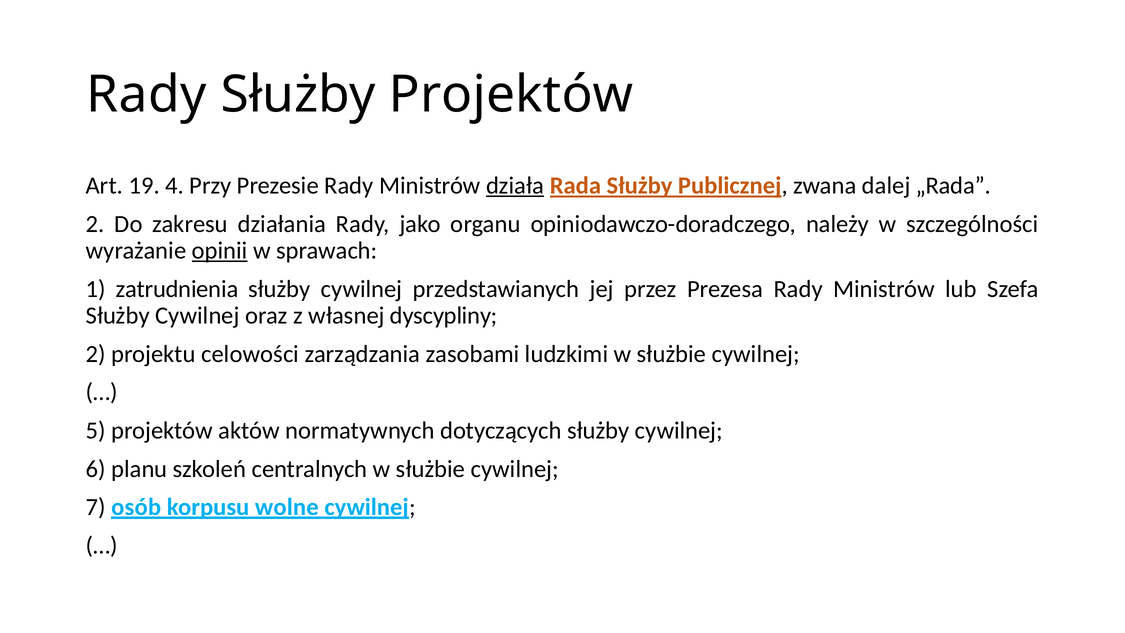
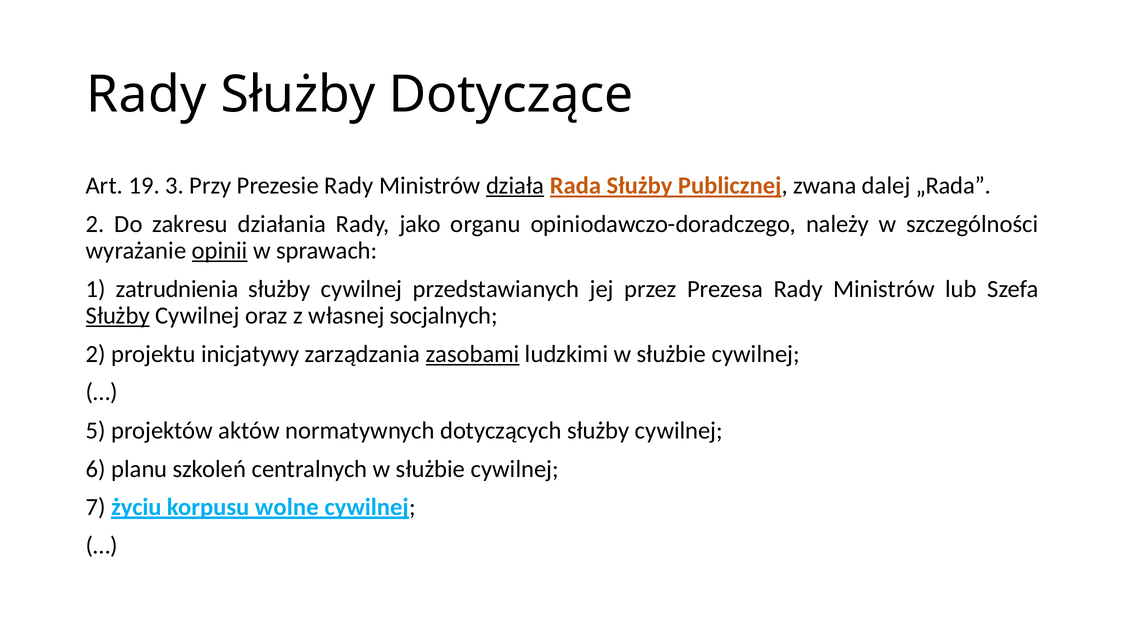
Służby Projektów: Projektów -> Dotyczące (511, 95)
4: 4 -> 3 (175, 186)
Służby underline: none -> present (118, 316)
dyscypliny: dyscypliny -> socjalnych (444, 316)
celowości: celowości -> inicjatywy (250, 354)
zasobami underline: none -> present (473, 354)
osób: osób -> życiu (136, 507)
